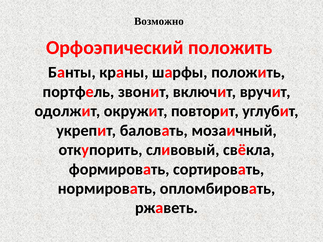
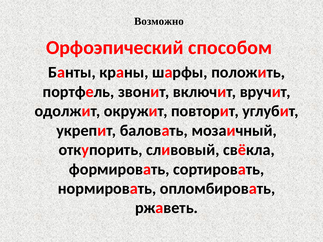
Орфоэпический положить: положить -> способом (230, 48)
